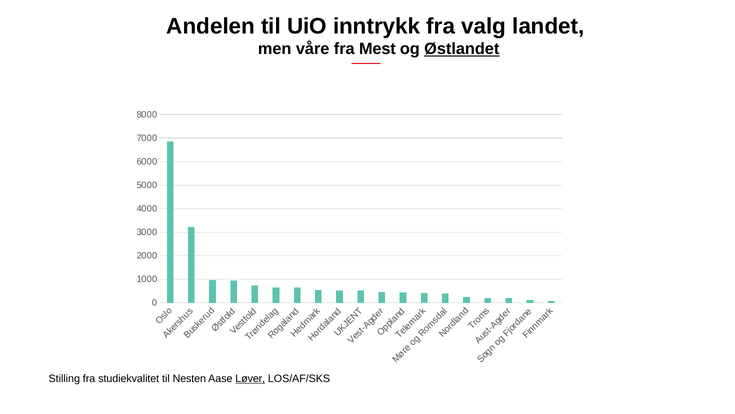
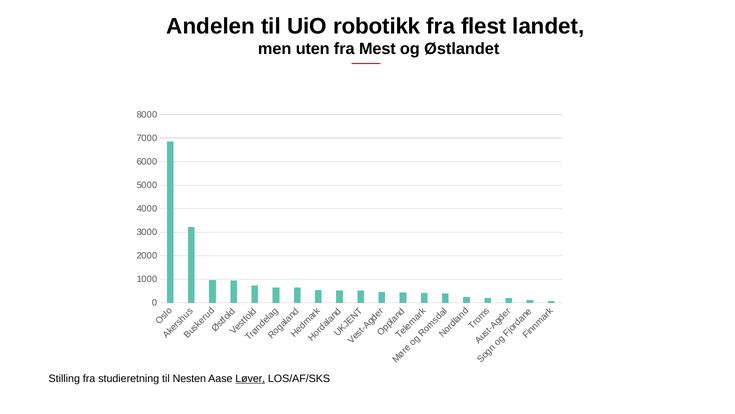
inntrykk: inntrykk -> robotikk (377, 26)
valg: valg -> flest (484, 26)
våre: våre -> uten (313, 49)
Østlandet underline: present -> none (462, 49)
studiekvalitet: studiekvalitet -> studieretning (129, 378)
